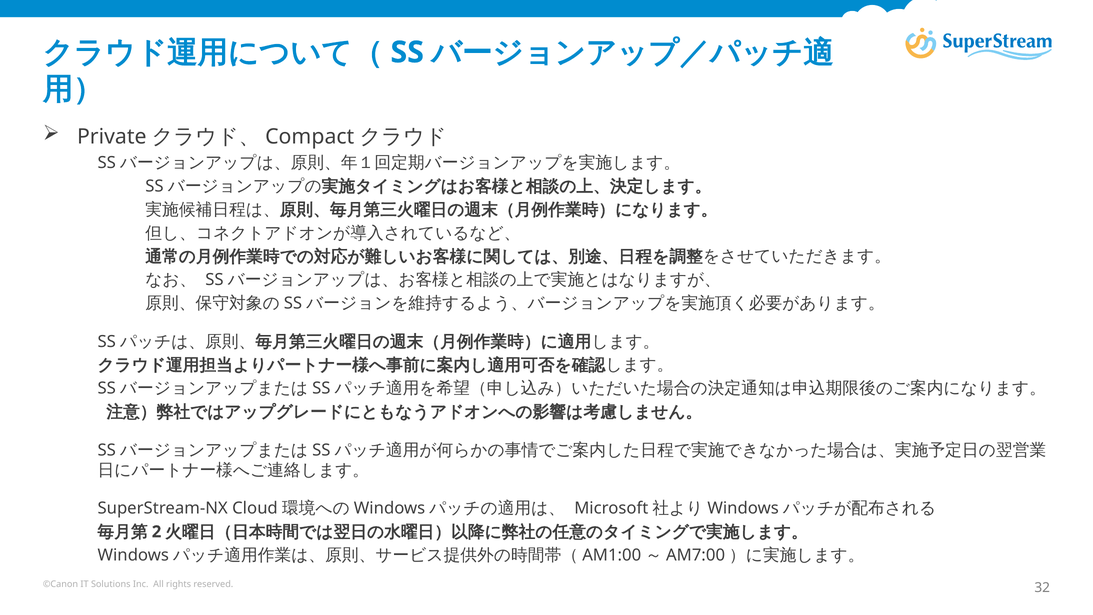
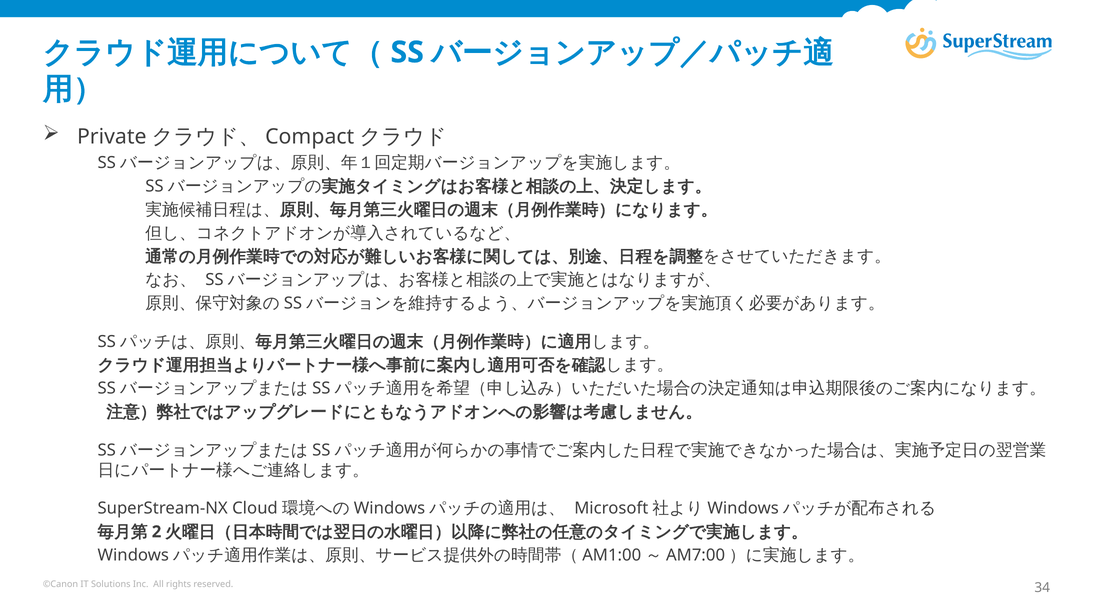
32: 32 -> 34 (1042, 588)
